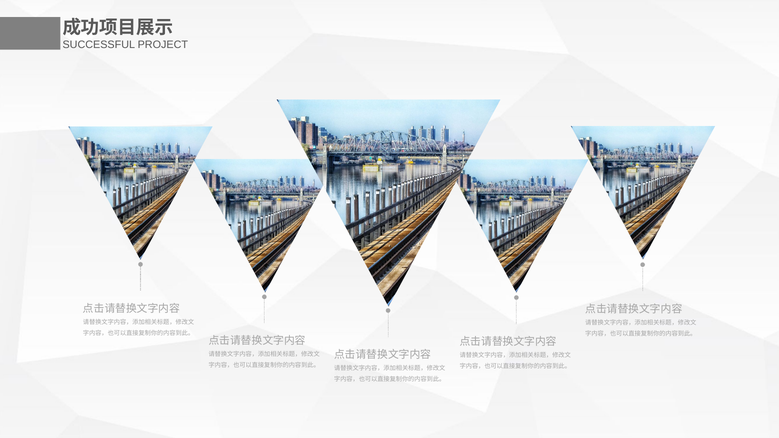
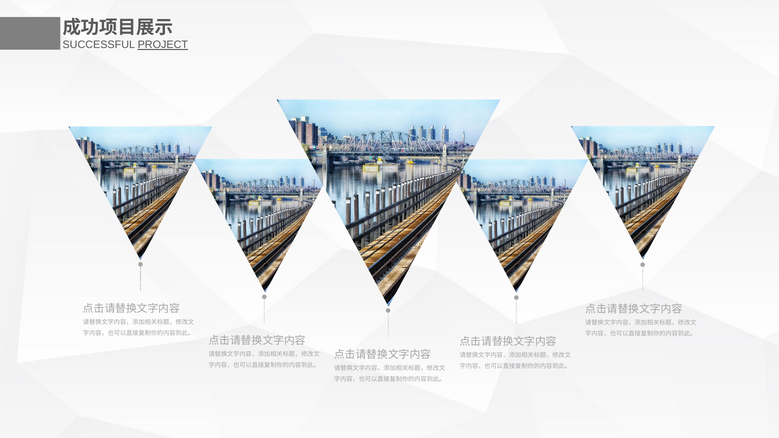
PROJECT underline: none -> present (163, 45)
